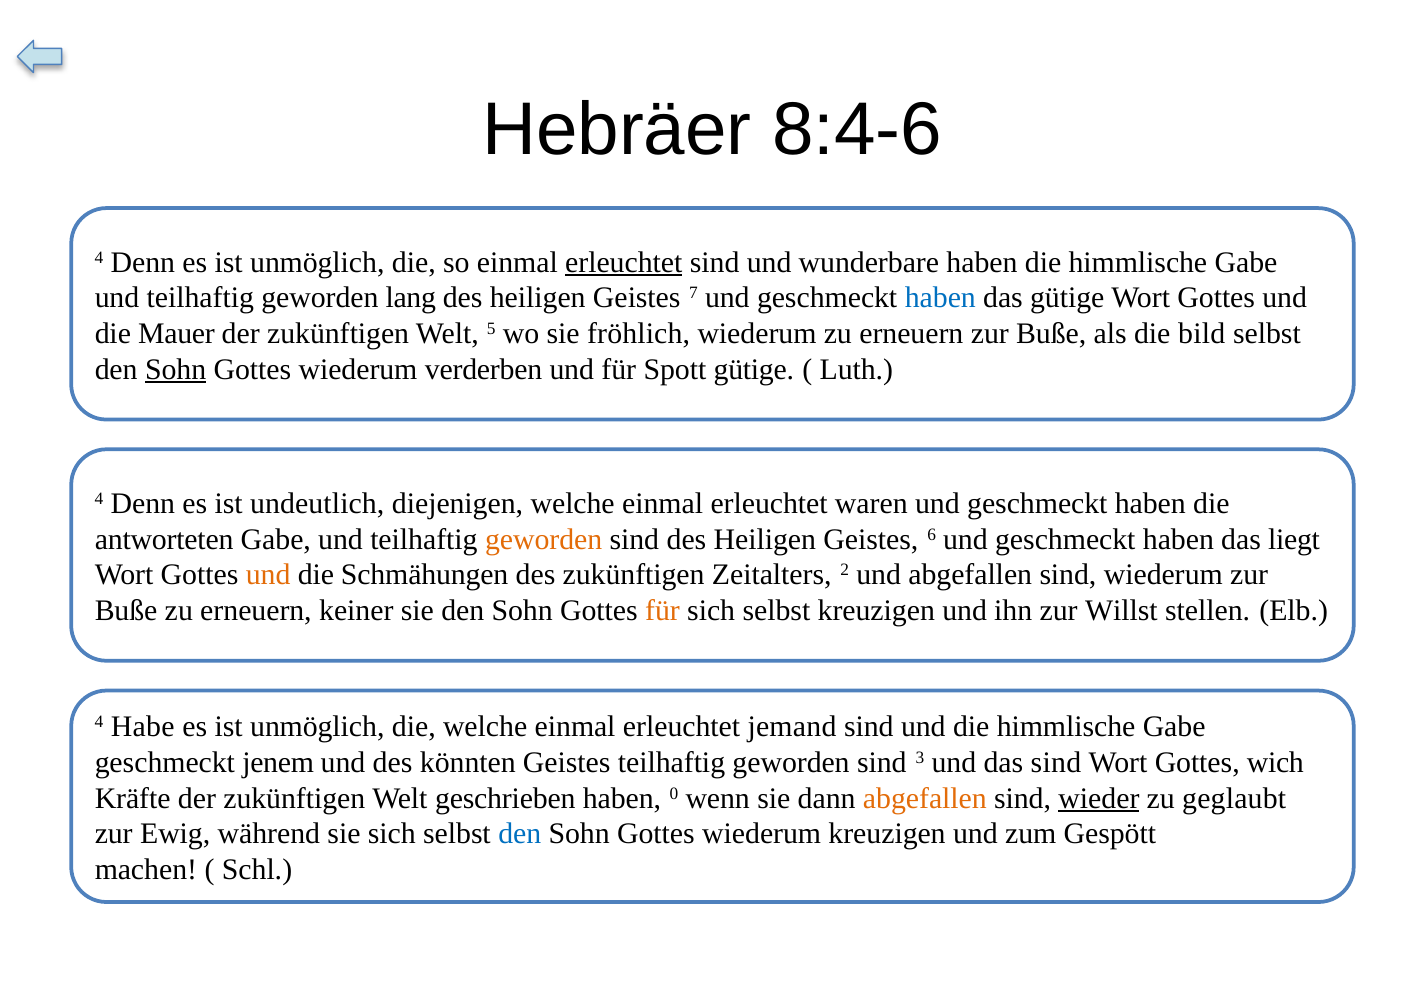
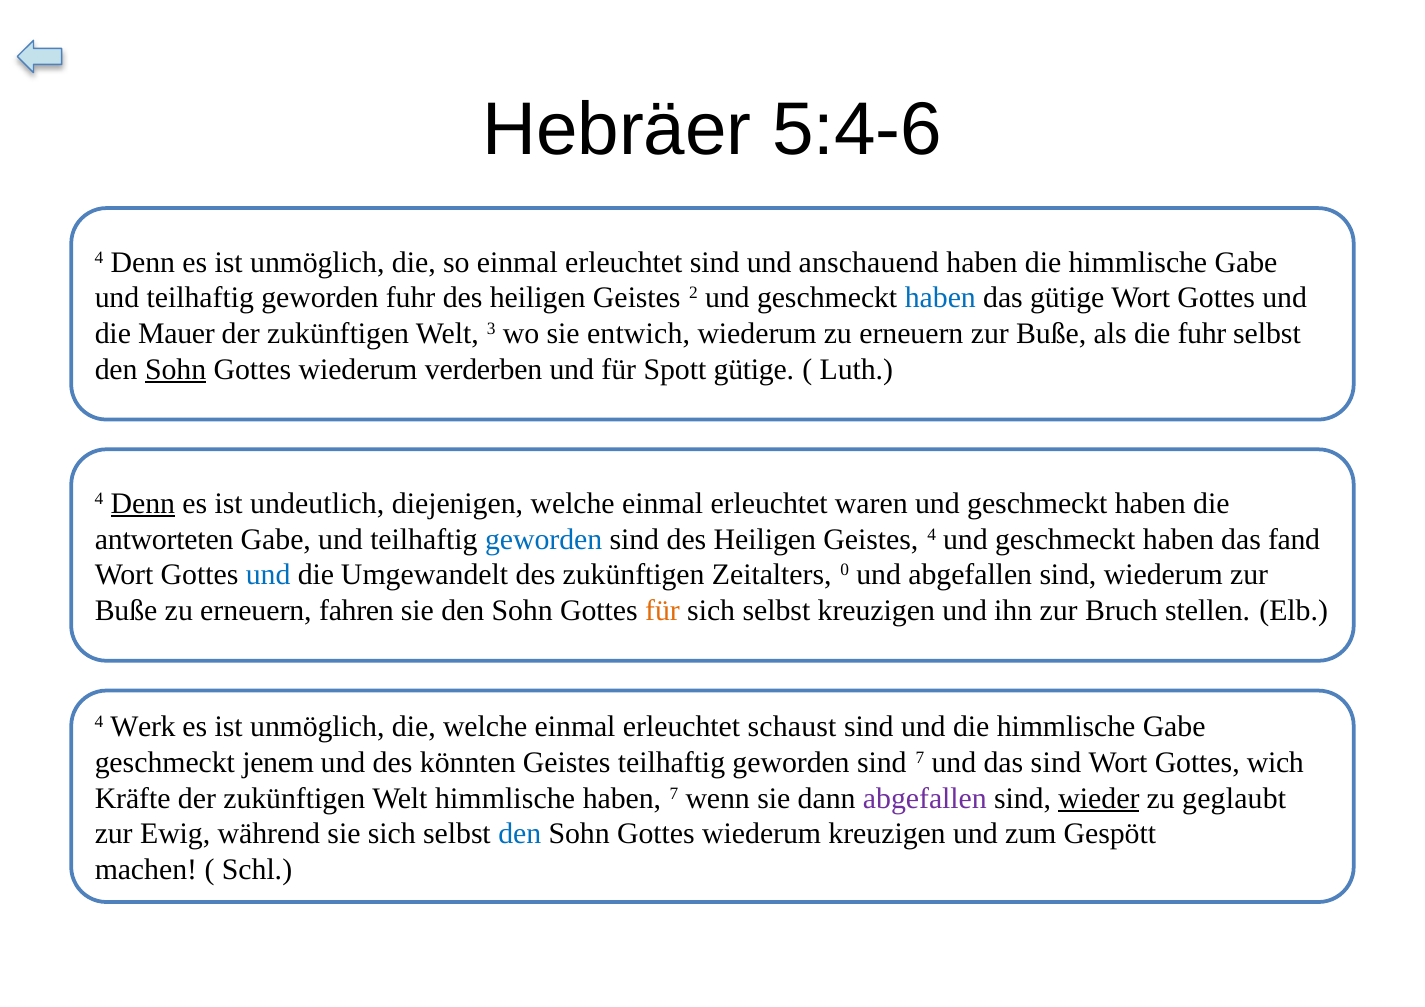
8:4-6: 8:4-6 -> 5:4-6 (857, 129)
erleuchtet underline: present -> none (624, 262)
wunderbare: wunderbare -> anschauend (869, 262)
geworden lang: lang -> fuhr (411, 298)
7: 7 -> 2 (693, 293)
5: 5 -> 3 (491, 329)
fröhlich: fröhlich -> entwich (639, 334)
die bild: bild -> fuhr (1202, 334)
Denn underline: none -> present (143, 504)
geworden colour: orange -> blue (544, 539)
Geistes 6: 6 -> 4 (932, 535)
liegt: liegt -> fand (1294, 539)
und colour: orange -> blue (268, 575)
Schmähungen: Schmähungen -> Umgewandelt (425, 575)
2: 2 -> 0 (845, 570)
keiner: keiner -> fahren (356, 611)
Willst: Willst -> Bruch (1121, 611)
Habe: Habe -> Werk (143, 727)
jemand: jemand -> schaust (792, 727)
sind 3: 3 -> 7 (920, 758)
Welt geschrieben: geschrieben -> himmlische (505, 799)
haben 0: 0 -> 7 (674, 794)
abgefallen colour: orange -> purple (925, 799)
